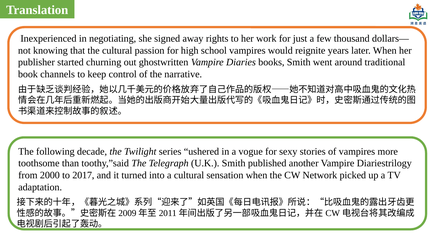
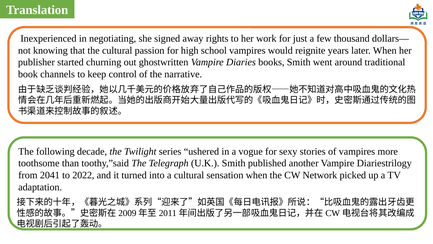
2000: 2000 -> 2041 (50, 175)
2017: 2017 -> 2022 (83, 175)
